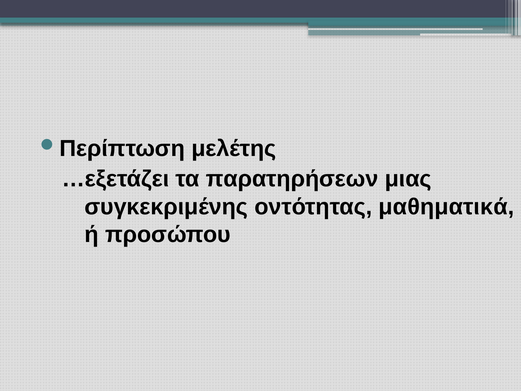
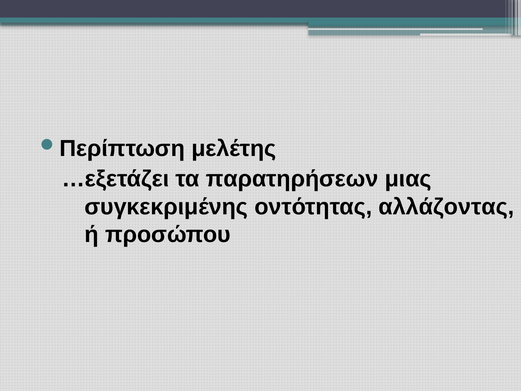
μαθηματικά: μαθηματικά -> αλλάζοντας (446, 207)
